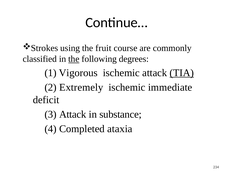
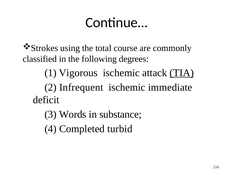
fruit: fruit -> total (103, 48)
the underline: present -> none (74, 59)
Extremely: Extremely -> Infrequent (81, 87)
3 Attack: Attack -> Words (73, 114)
ataxia: ataxia -> turbid (120, 129)
